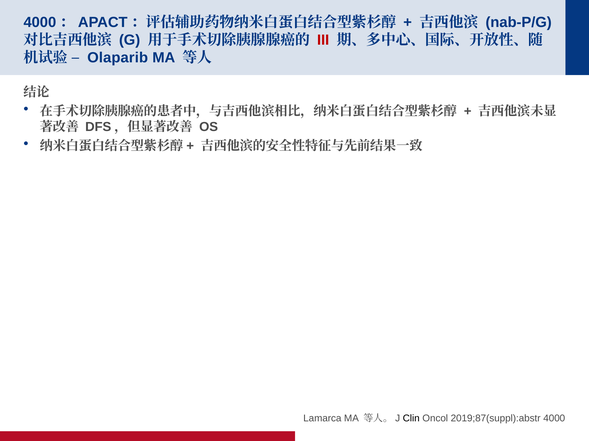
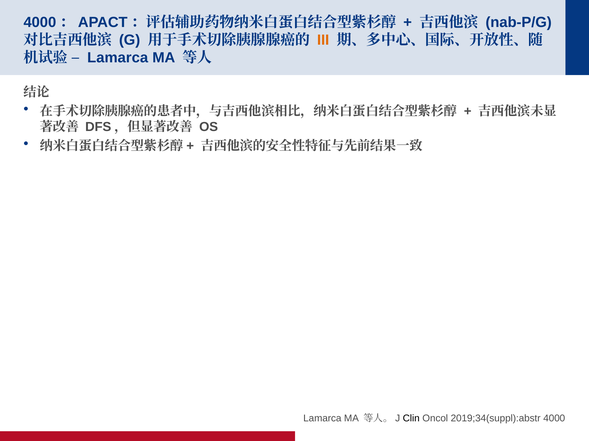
III colour: red -> orange (323, 40)
Olaparib: Olaparib -> Lamarca (118, 58)
2019;87(suppl):abstr: 2019;87(suppl):abstr -> 2019;34(suppl):abstr (496, 419)
